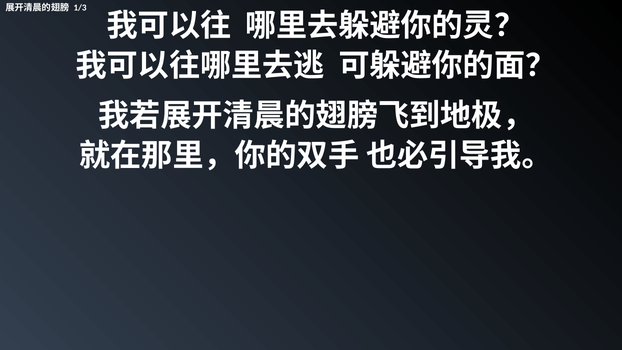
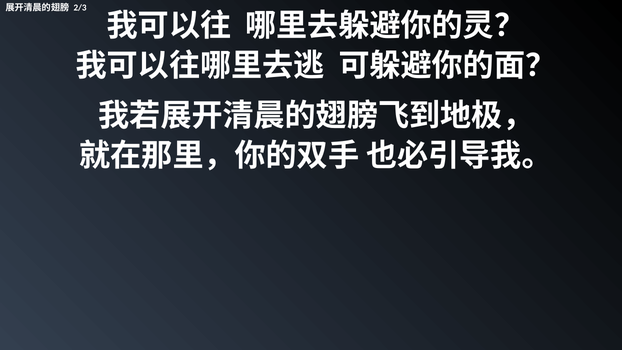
1/3: 1/3 -> 2/3 (80, 8)
